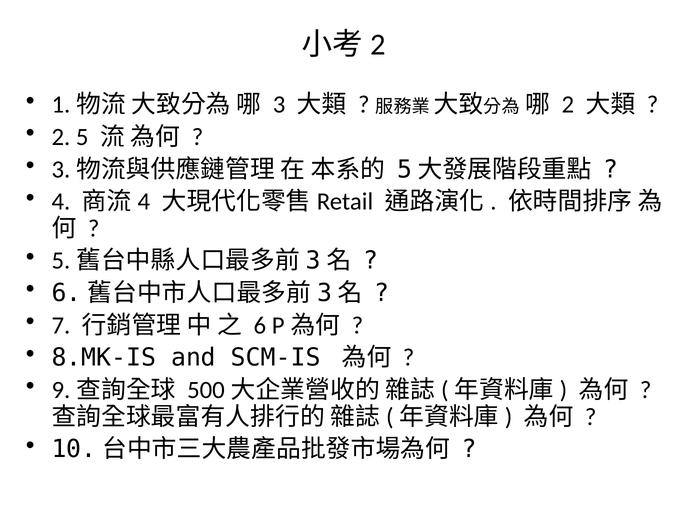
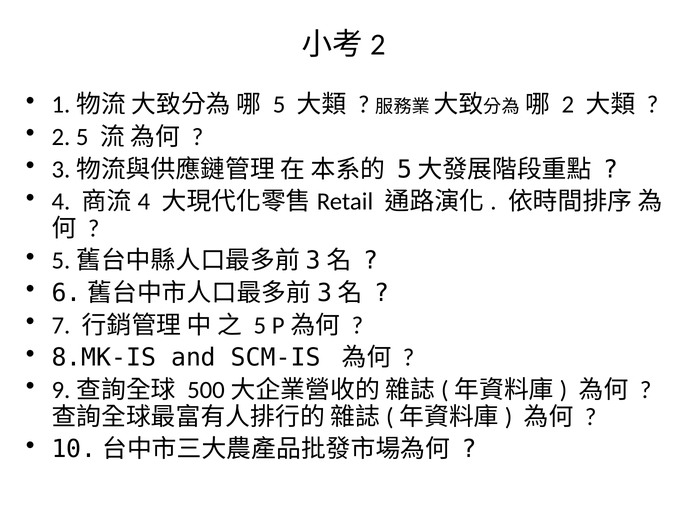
3: 3 -> 5 (279, 105)
6: 6 -> 5 (260, 325)
